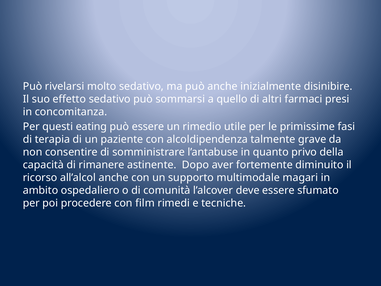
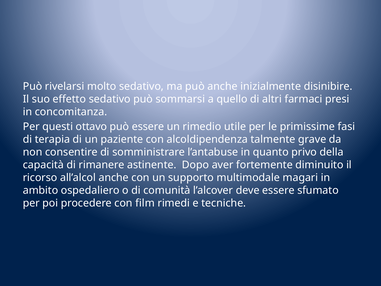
eating: eating -> ottavo (91, 127)
